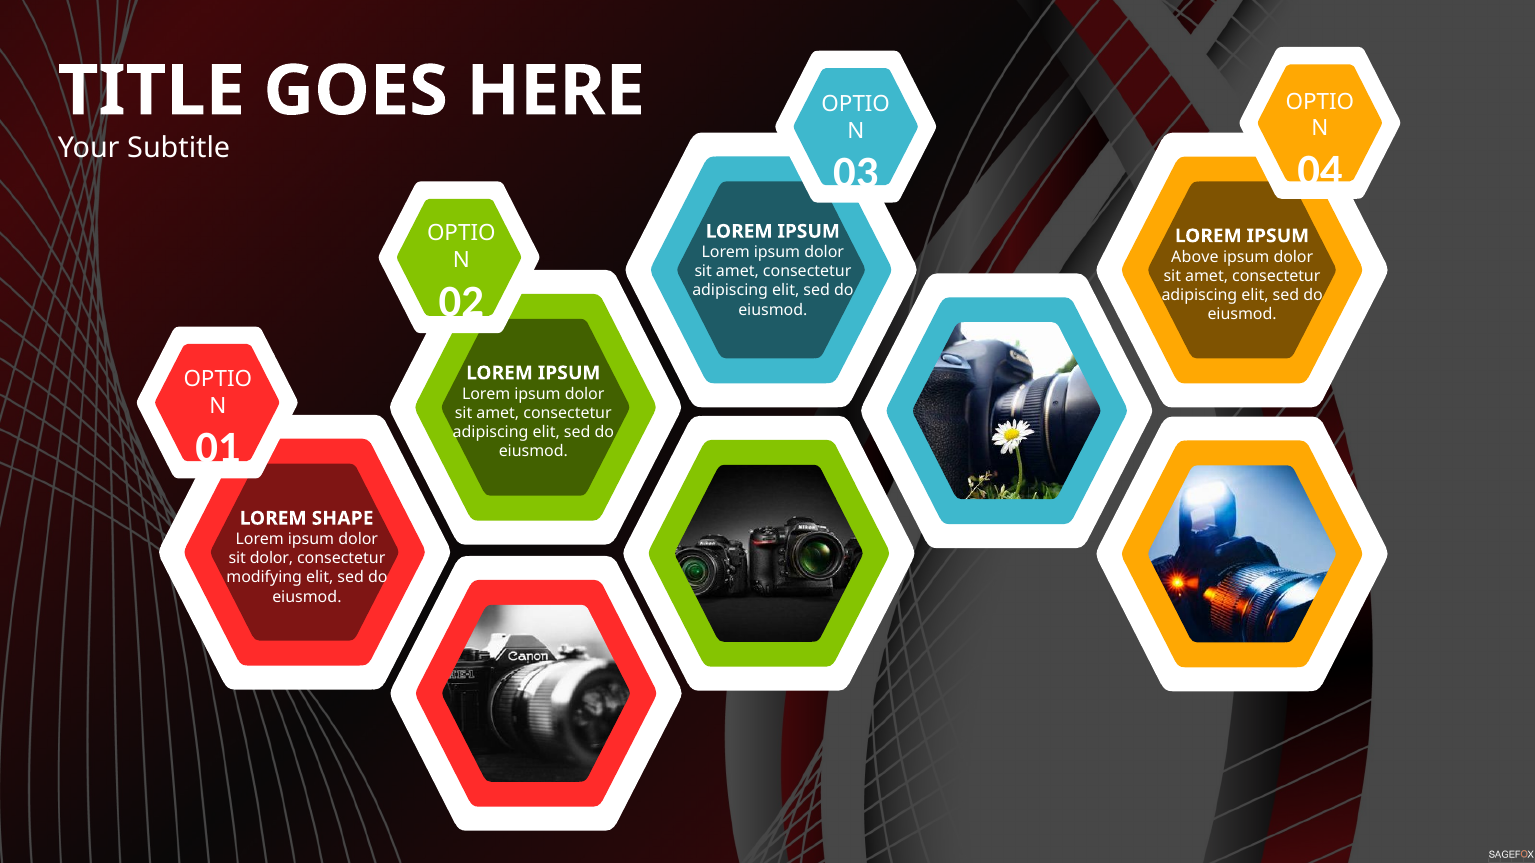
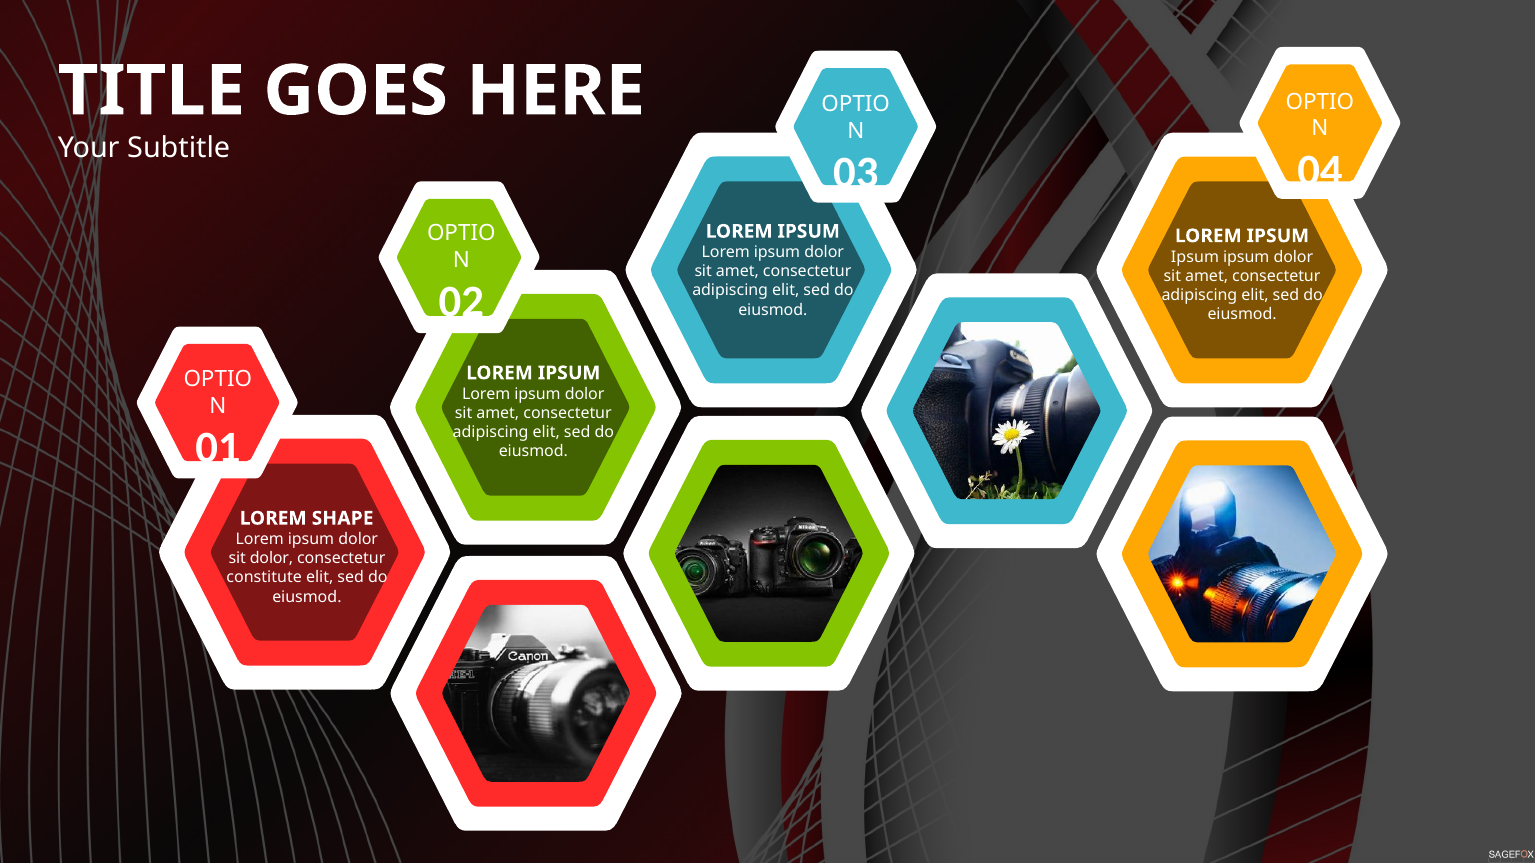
Above: Above -> Ipsum (1195, 257)
modifying: modifying -> constitute (264, 578)
